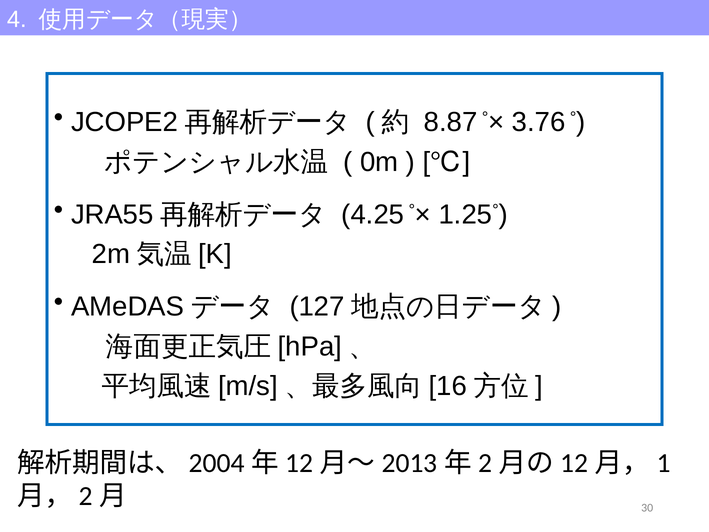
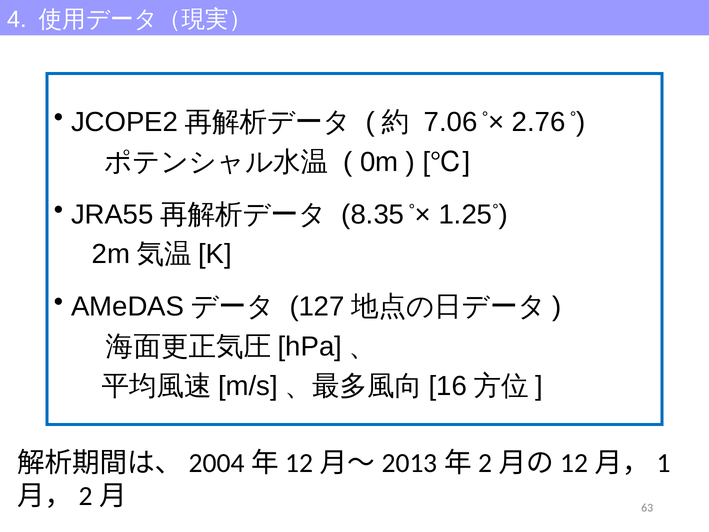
8.87: 8.87 -> 7.06 (451, 122)
3.76: 3.76 -> 2.76 (539, 122)
4.25: 4.25 -> 8.35 (373, 214)
30: 30 -> 63 (647, 508)
